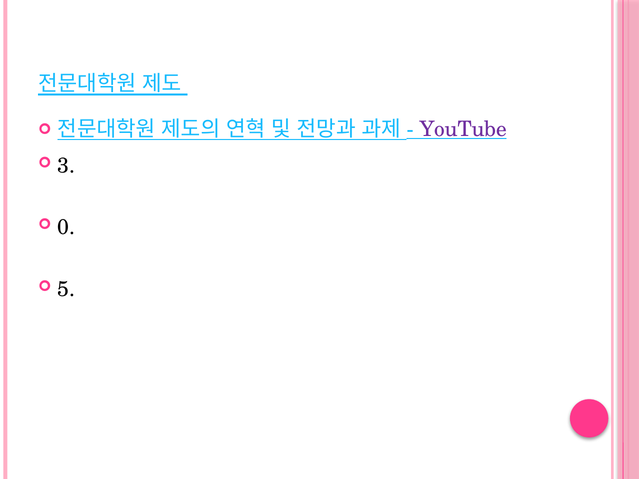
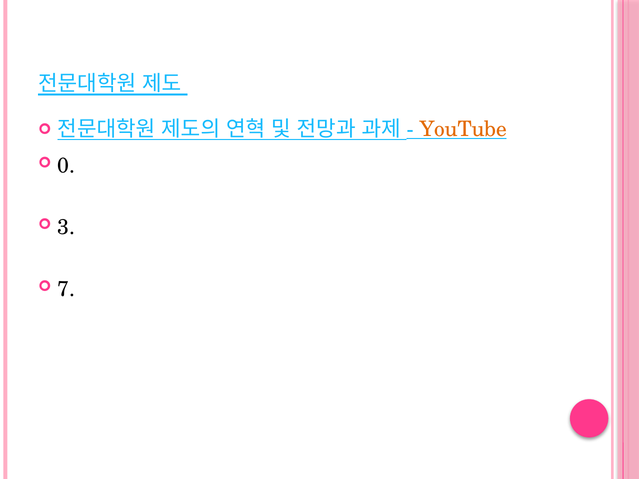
YouTube colour: purple -> orange (463, 129)
3: 3 -> 0 (66, 166)
0: 0 -> 3 (66, 228)
5: 5 -> 7 (66, 289)
